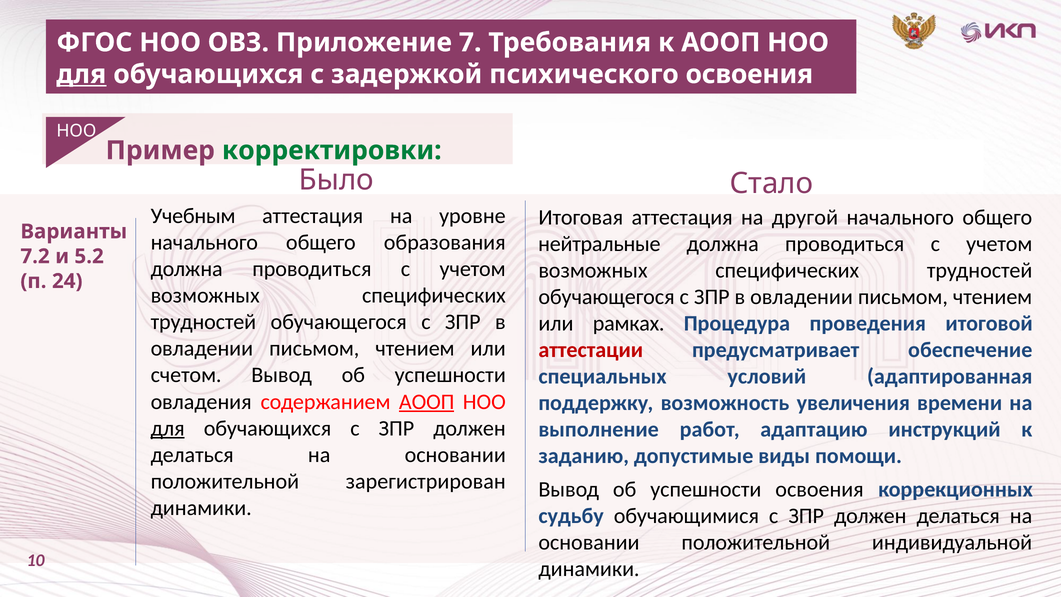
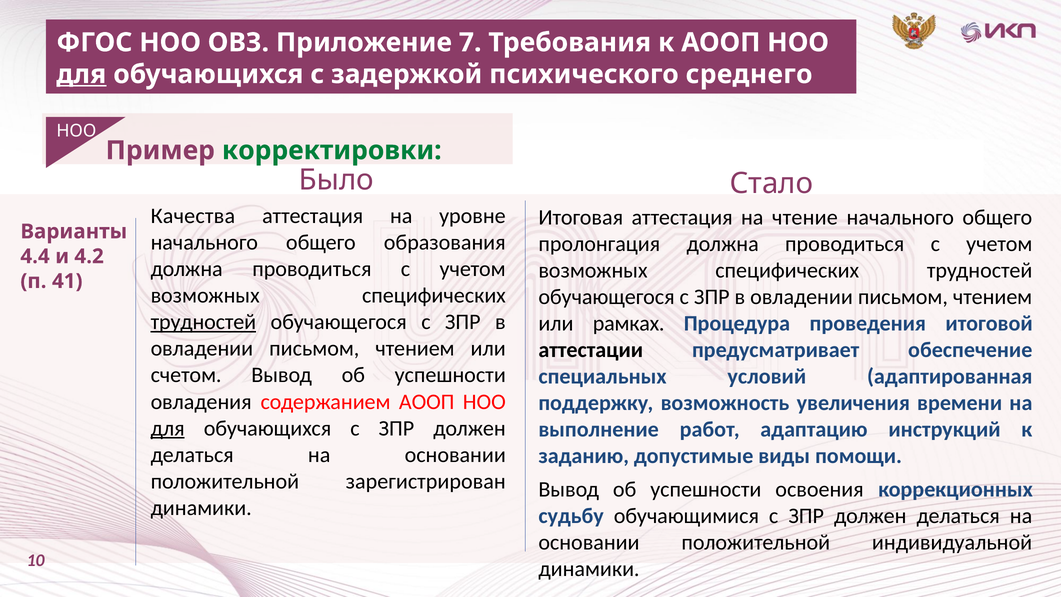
психического освоения: освоения -> среднего (749, 74)
Учебным: Учебным -> Качества (193, 216)
другой: другой -> чтение (805, 217)
нейтральные: нейтральные -> пролонгация (599, 244)
7.2: 7.2 -> 4.4 (35, 256)
5.2: 5.2 -> 4.2 (89, 256)
24: 24 -> 41 (67, 281)
трудностей underline: none -> present (203, 322)
аттестации colour: red -> black (591, 350)
АООП underline: present -> none (427, 402)
